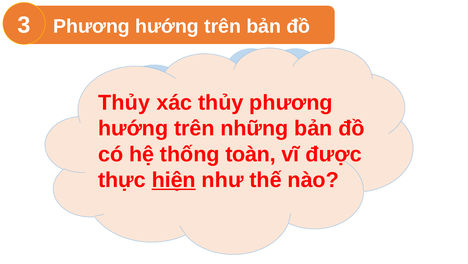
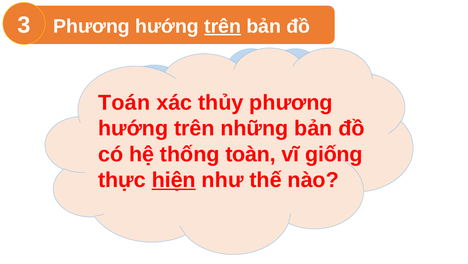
trên underline: none -> present (223, 26)
Thủy: Thủy -> Toán (124, 102)
được: được -> giống (334, 154)
